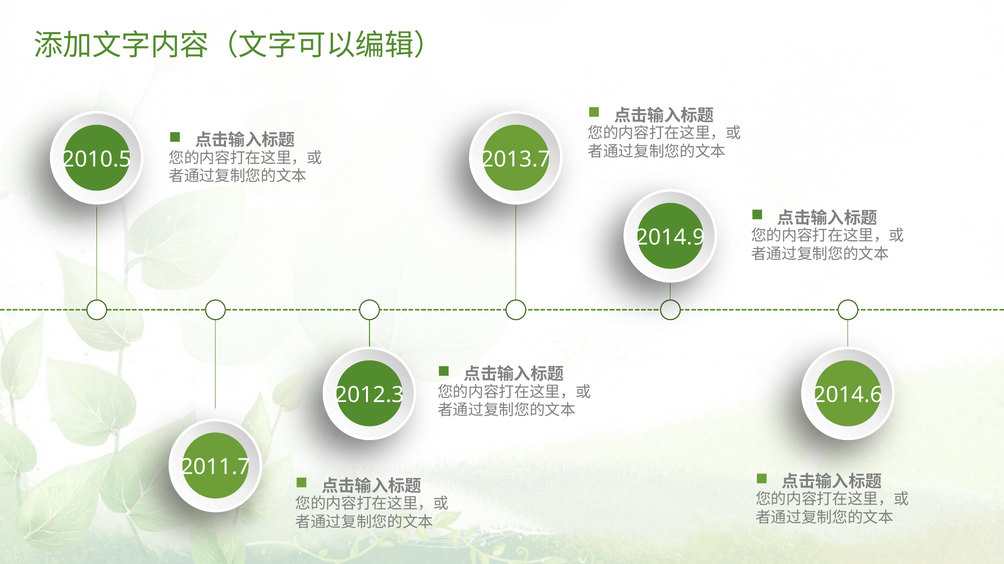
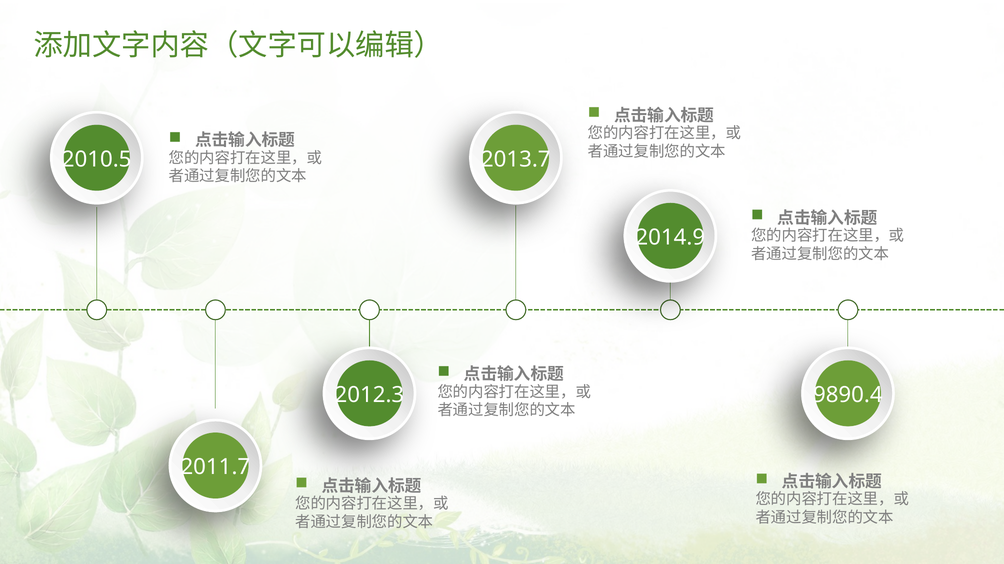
2014.6: 2014.6 -> 9890.4 (848, 395)
